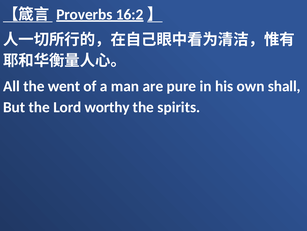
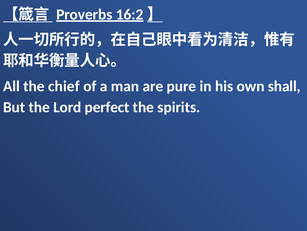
went: went -> chief (64, 86)
worthy: worthy -> perfect (107, 107)
